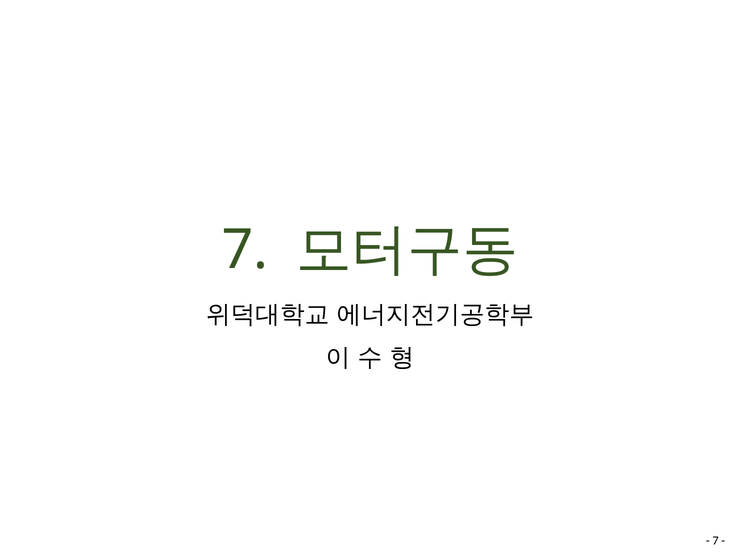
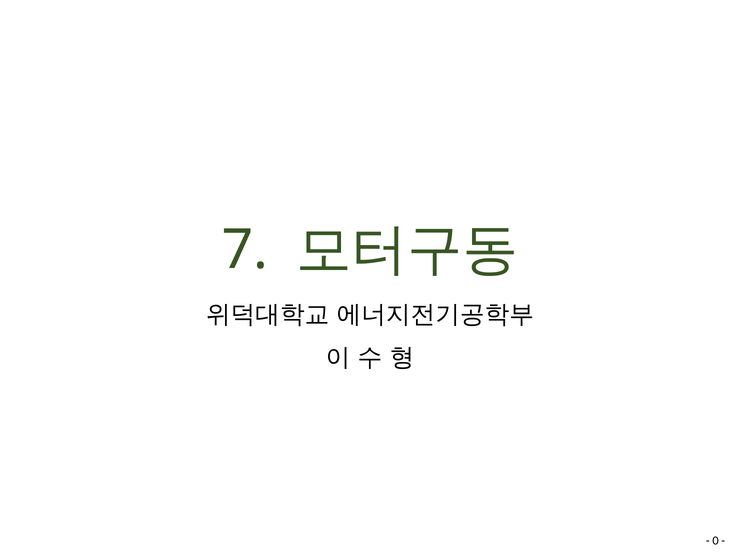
7: 7 -> 0 (716, 541)
